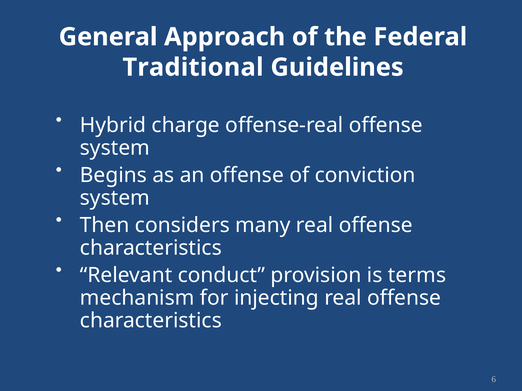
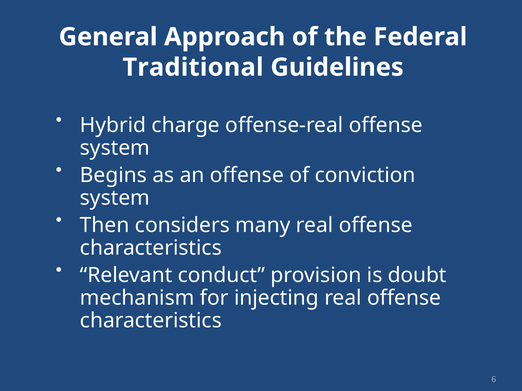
terms: terms -> doubt (417, 276)
